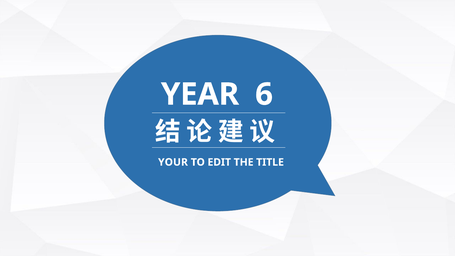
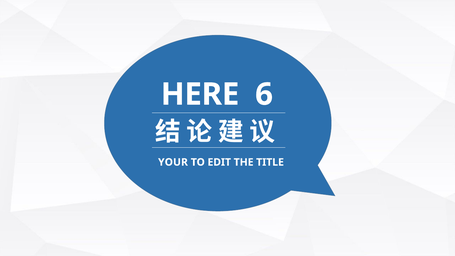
YEAR: YEAR -> HERE (200, 94)
